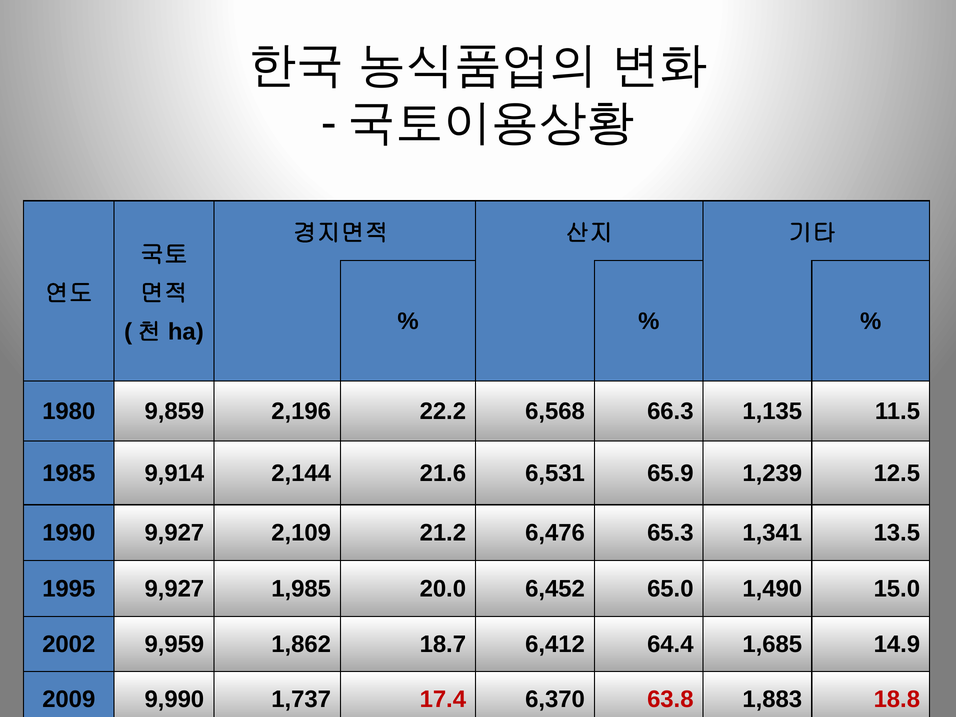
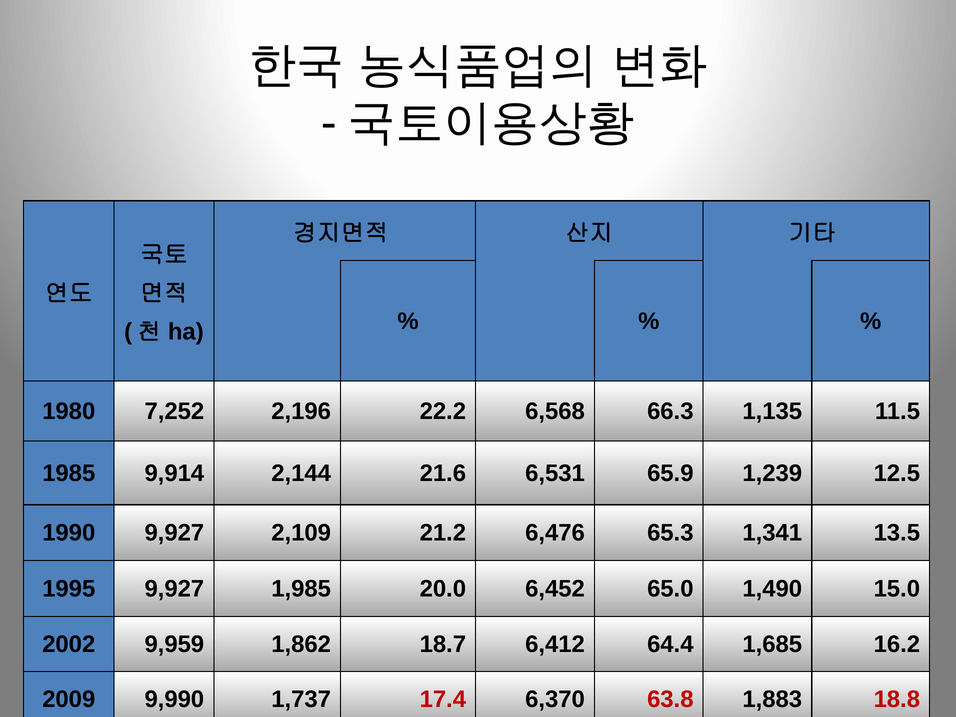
9,859: 9,859 -> 7,252 (174, 411)
14.9: 14.9 -> 16.2 (897, 644)
